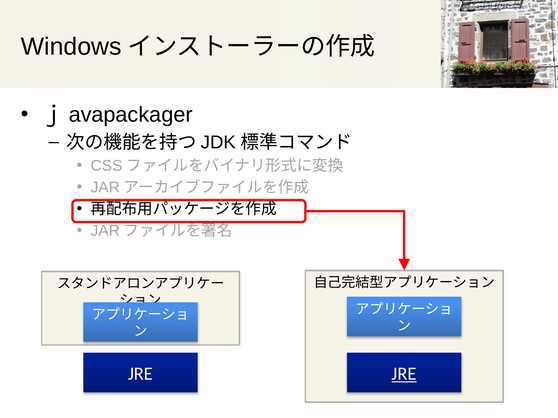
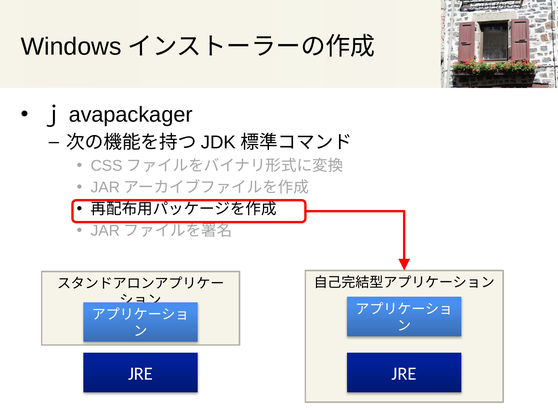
JRE underline: present -> none (404, 374)
